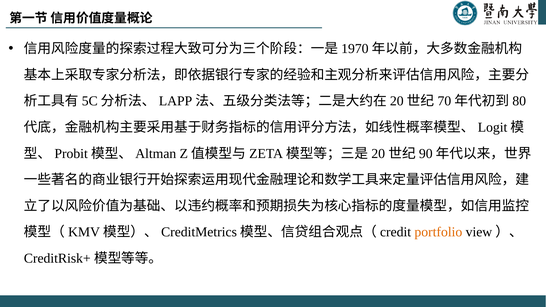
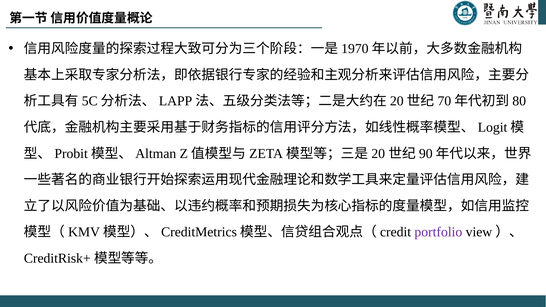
portfolio colour: orange -> purple (438, 232)
